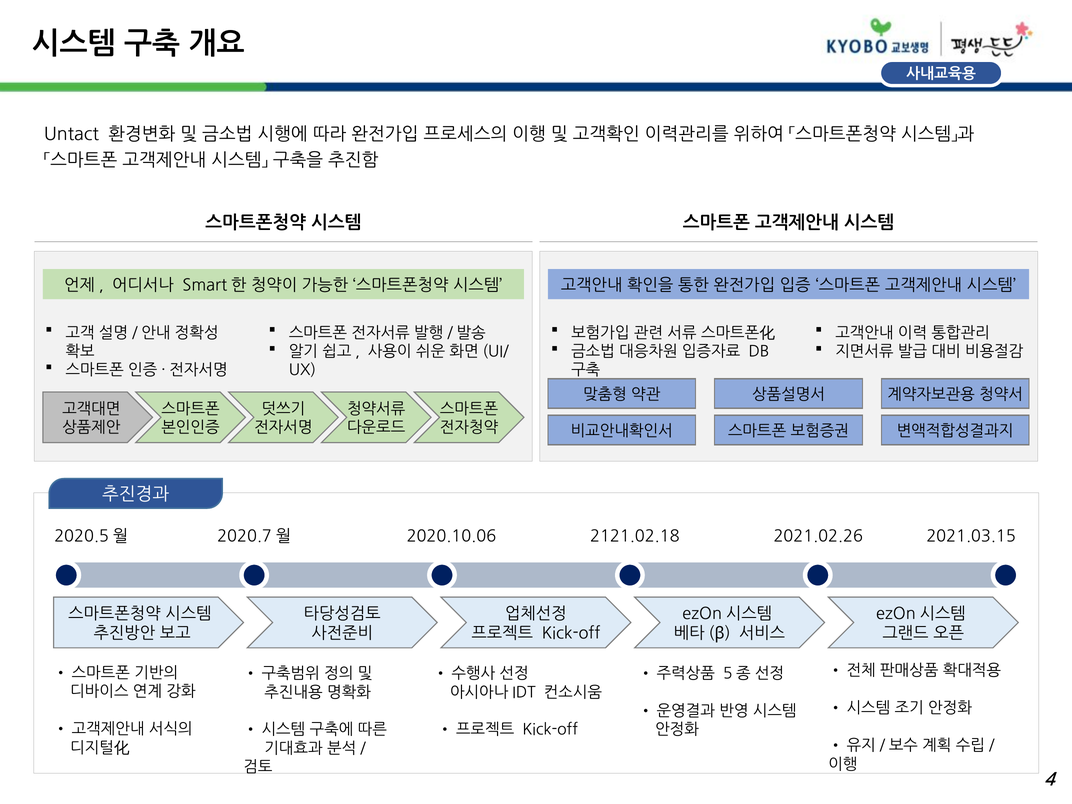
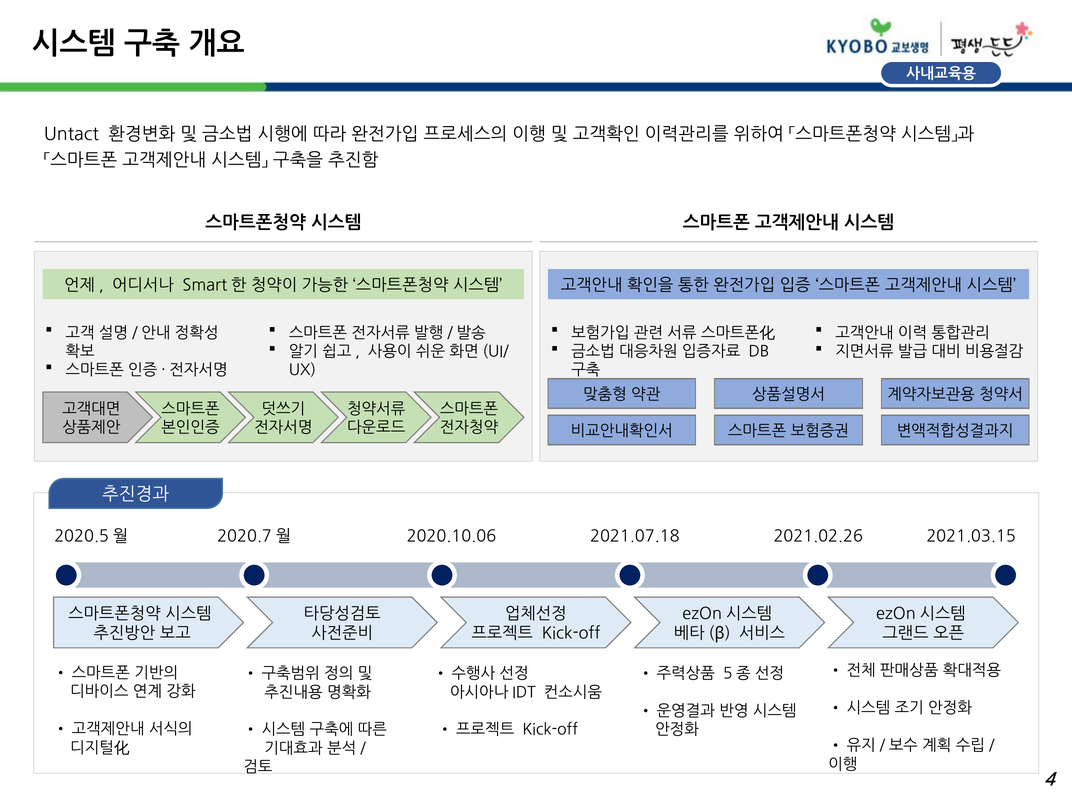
2121.02.18: 2121.02.18 -> 2021.07.18 (635, 536)
